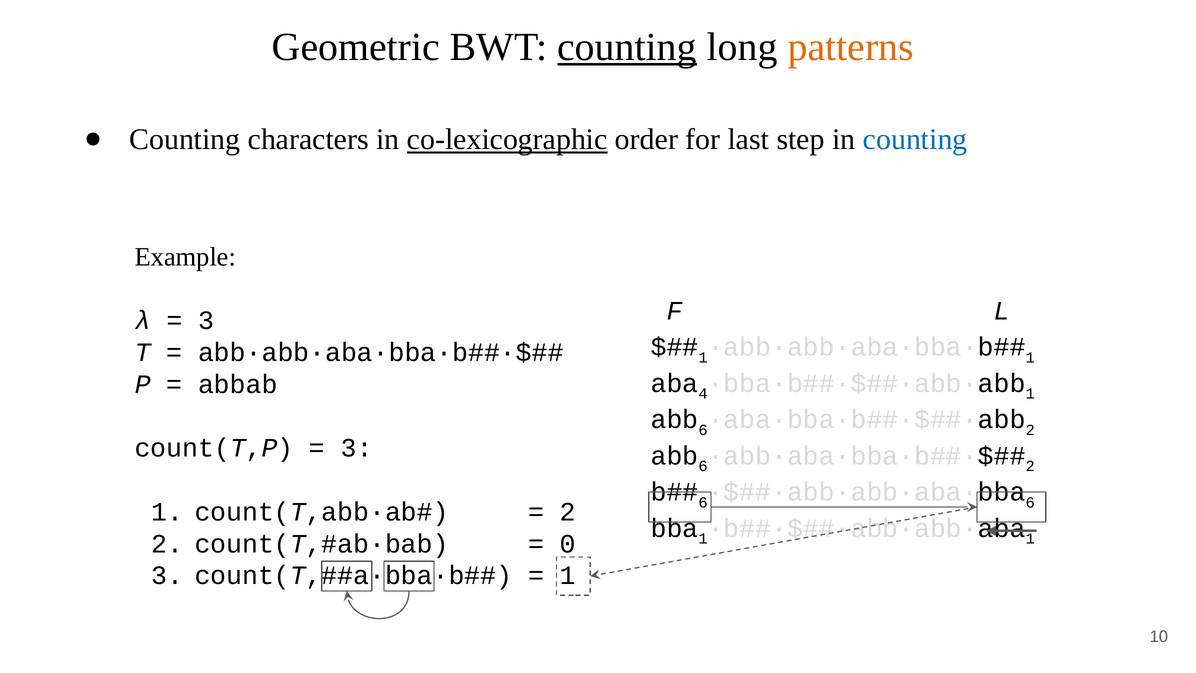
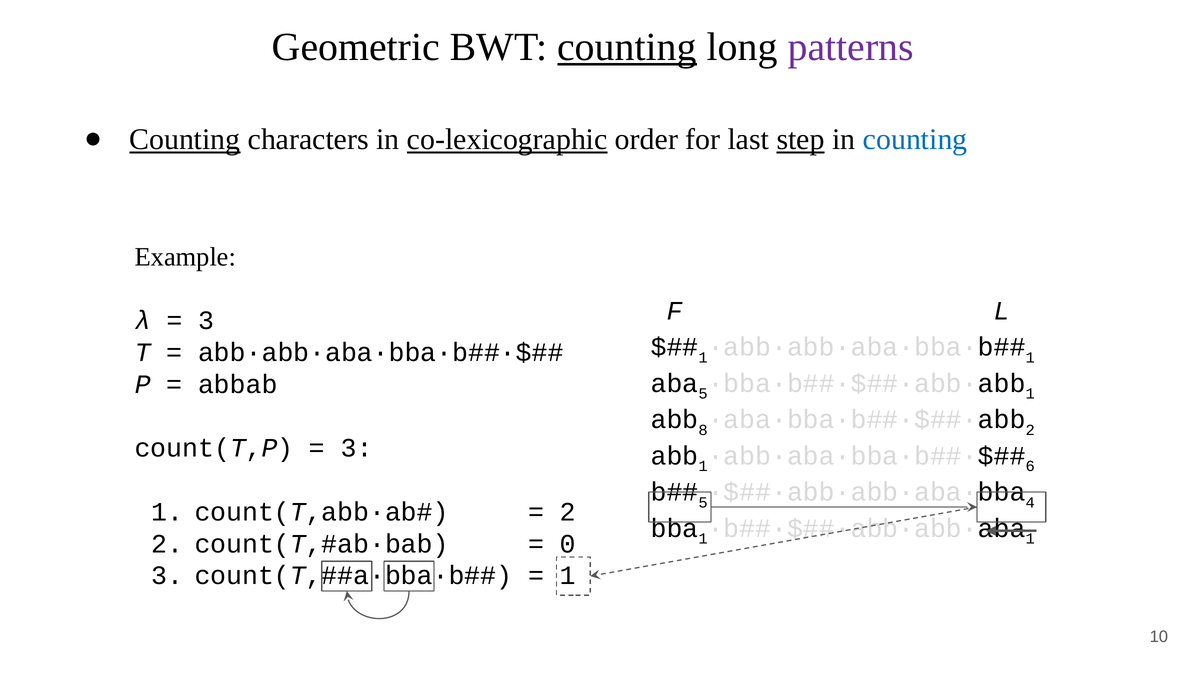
patterns colour: orange -> purple (851, 47)
Counting underline: none -> present (185, 140)
step underline: none -> present (801, 140)
4: 4 -> 5 (703, 394)
6: 6 -> 8 (703, 430)
6: 6 -> 1 (703, 466)
2: 2 -> 6 (1030, 466)
6: 6 -> 5 (703, 502)
6: 6 -> 4 (1030, 502)
